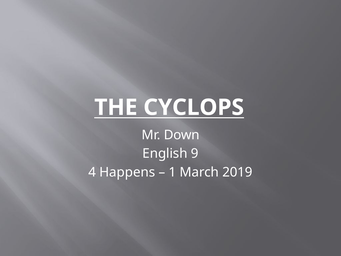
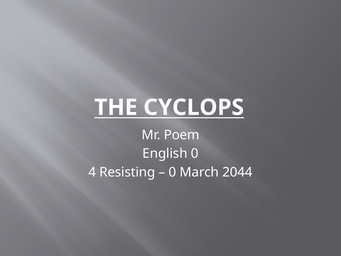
Down: Down -> Poem (182, 135)
English 9: 9 -> 0 (195, 153)
Happens: Happens -> Resisting (127, 172)
1: 1 -> 0 (172, 172)
2019: 2019 -> 2044 (237, 172)
